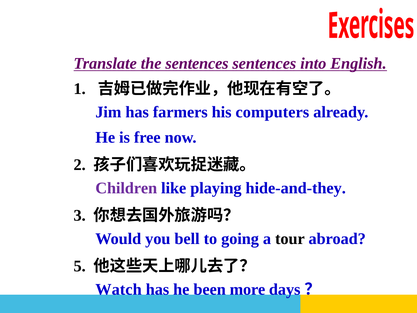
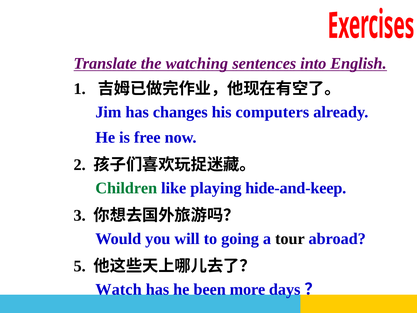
the sentences: sentences -> watching (197, 63)
farmers: farmers -> changes (180, 112)
Children colour: purple -> green (126, 188)
hide-and-they: hide-and-they -> hide-and-keep (296, 188)
bell: bell -> will (187, 239)
